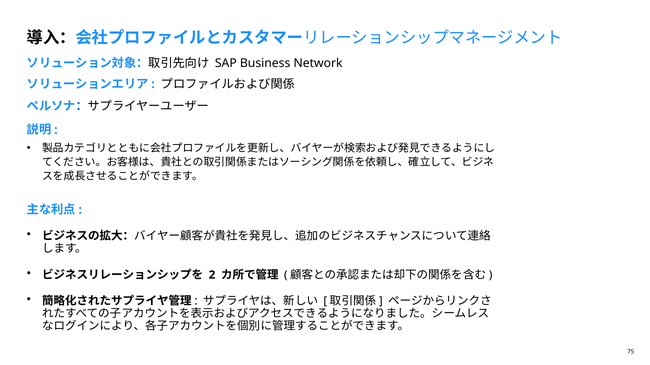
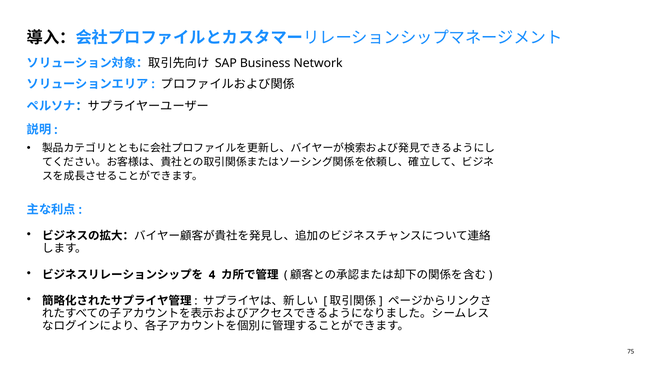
2: 2 -> 4 (212, 275)
